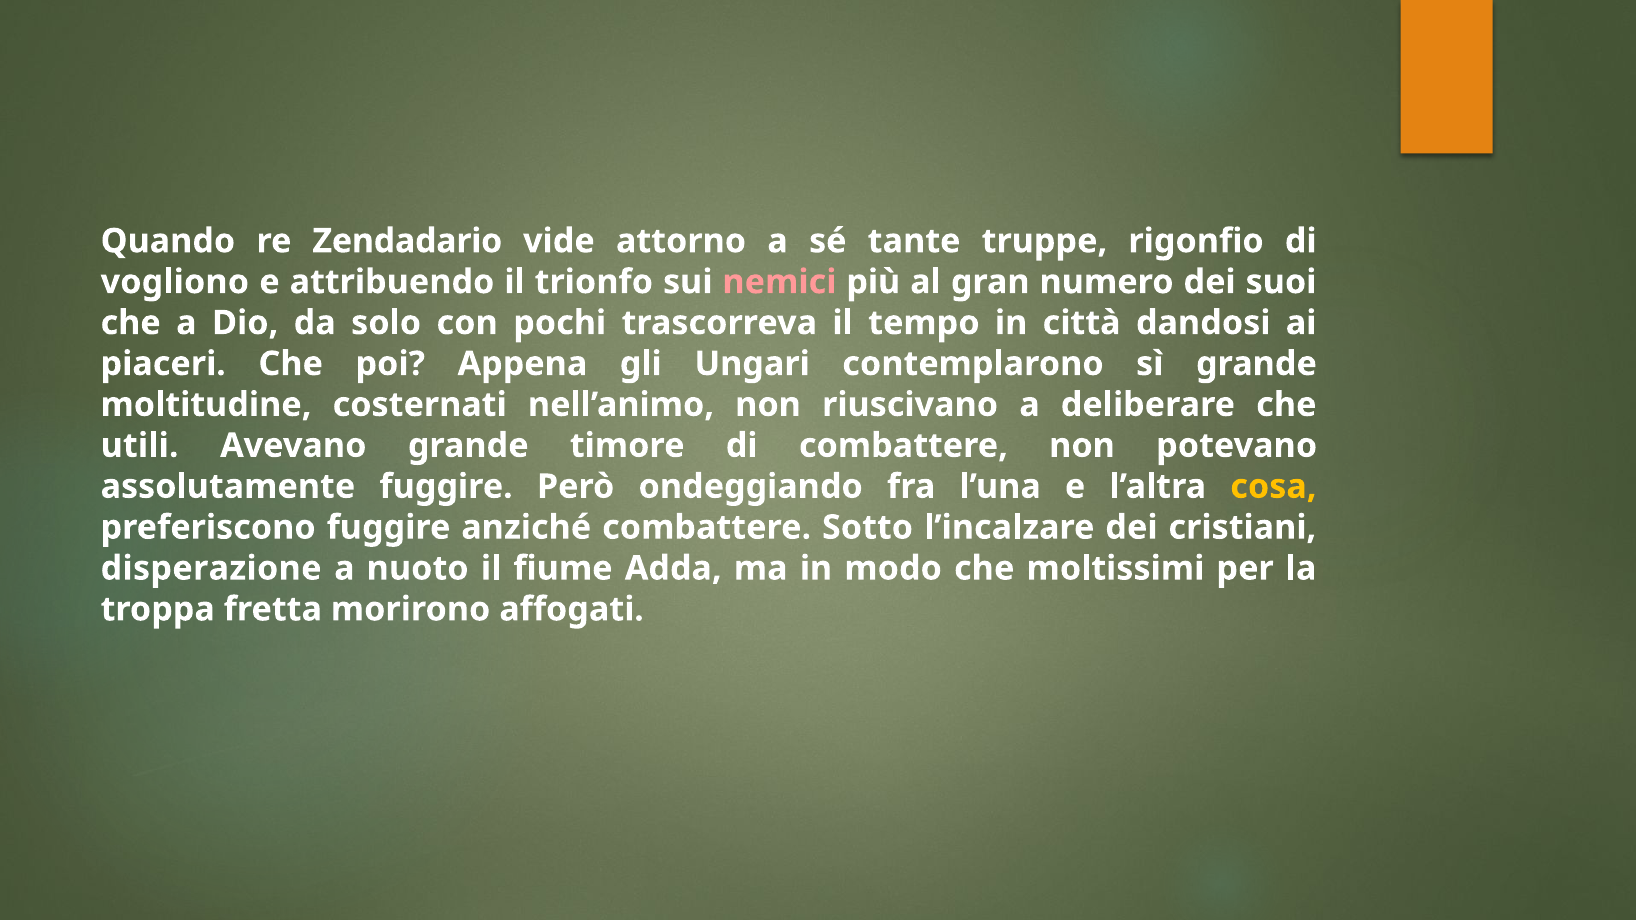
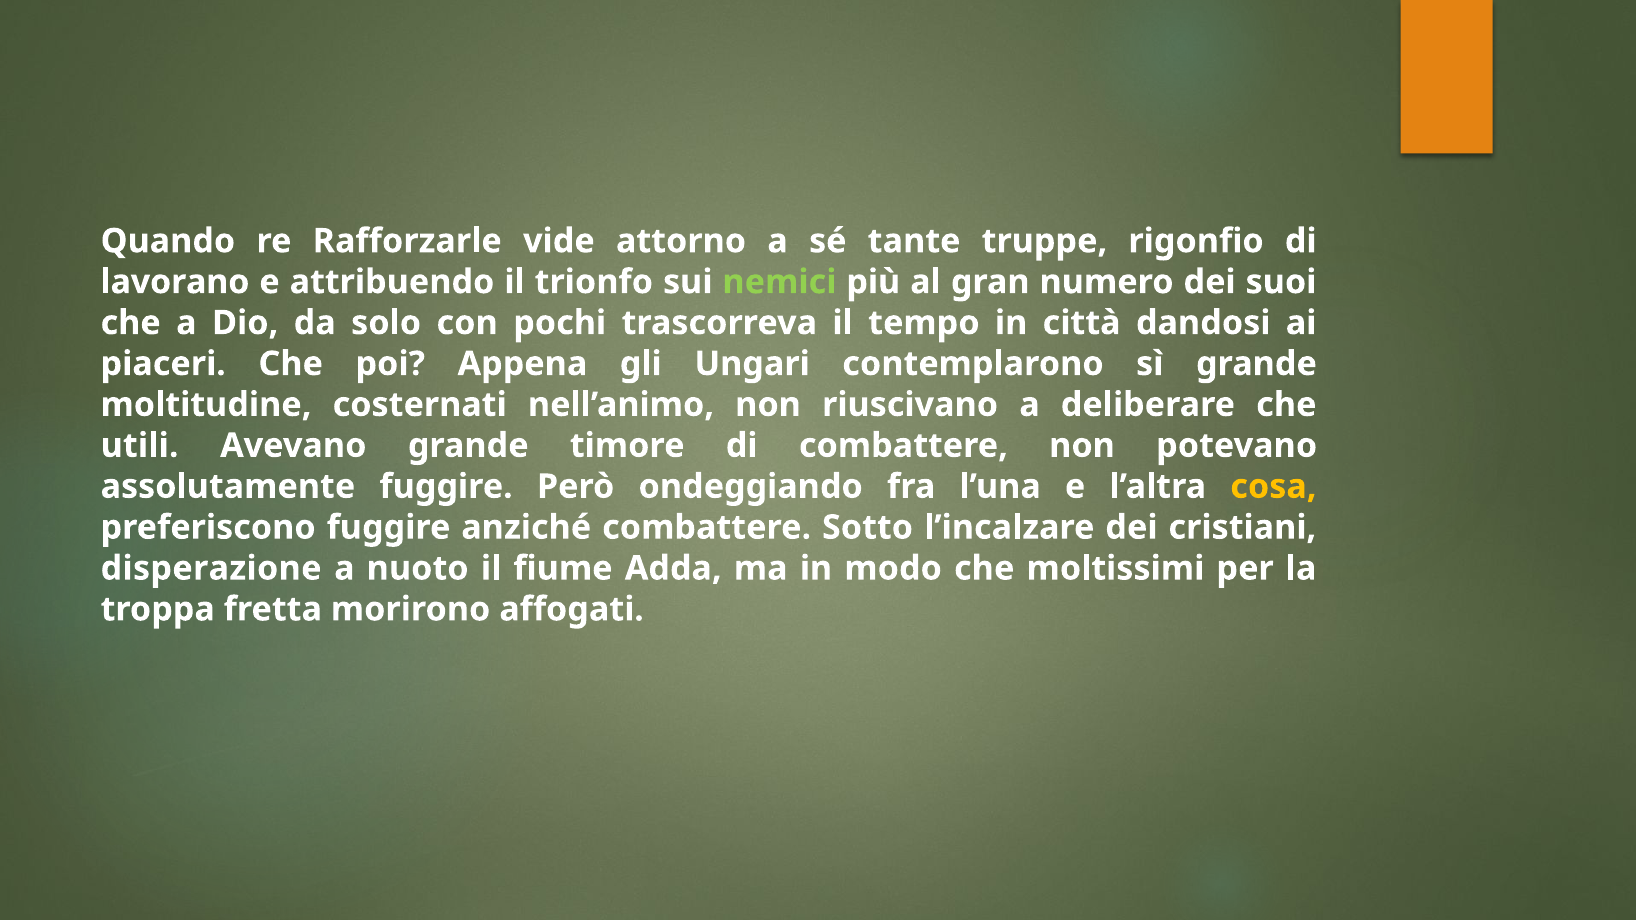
Zendadario: Zendadario -> Rafforzarle (407, 241)
vogliono: vogliono -> lavorano (175, 282)
nemici colour: pink -> light green (779, 282)
